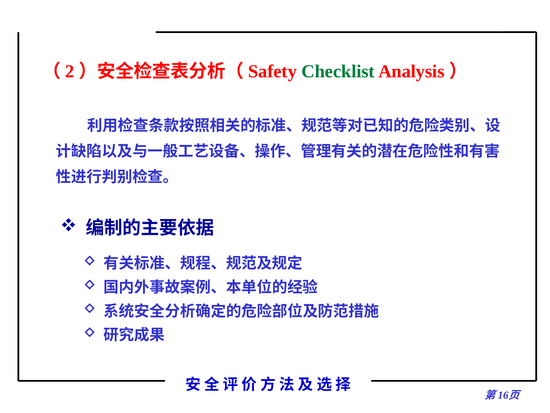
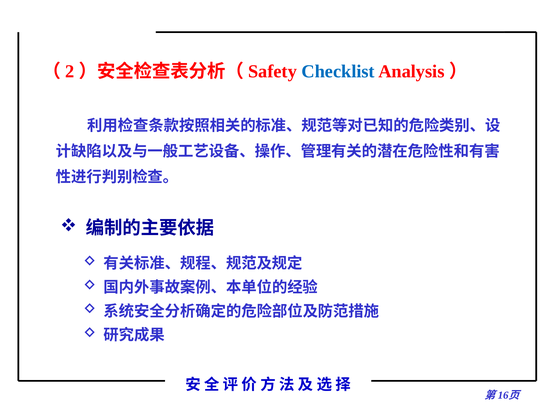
Checklist colour: green -> blue (338, 71)
